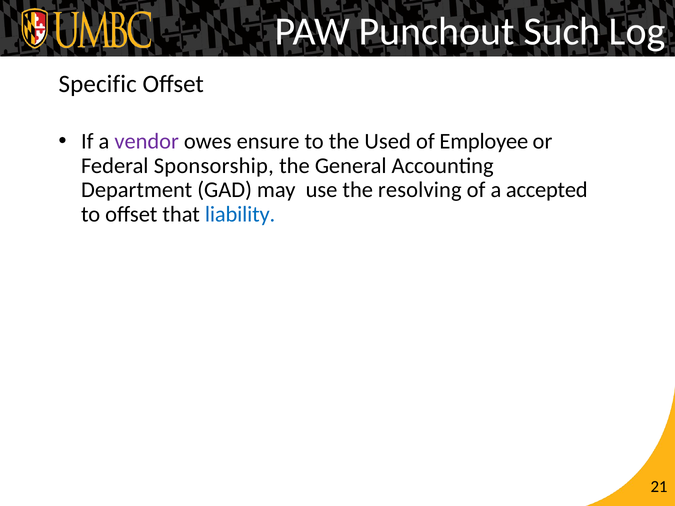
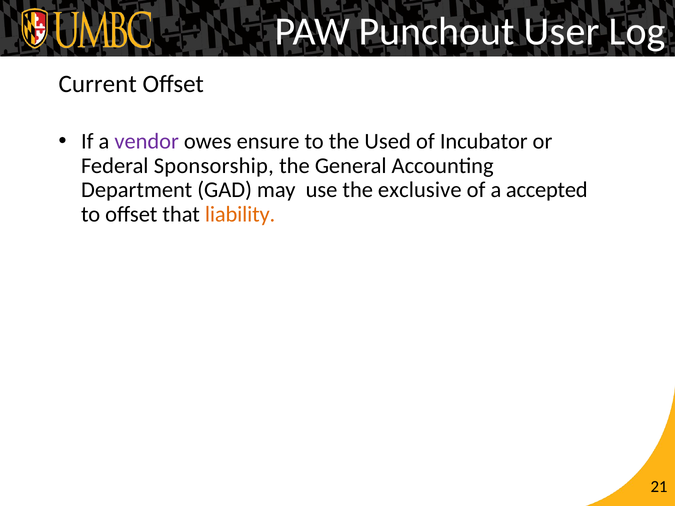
Such: Such -> User (562, 32)
Specific: Specific -> Current (98, 84)
Employee: Employee -> Incubator (484, 141)
resolving: resolving -> exclusive (420, 190)
liability colour: blue -> orange (240, 214)
